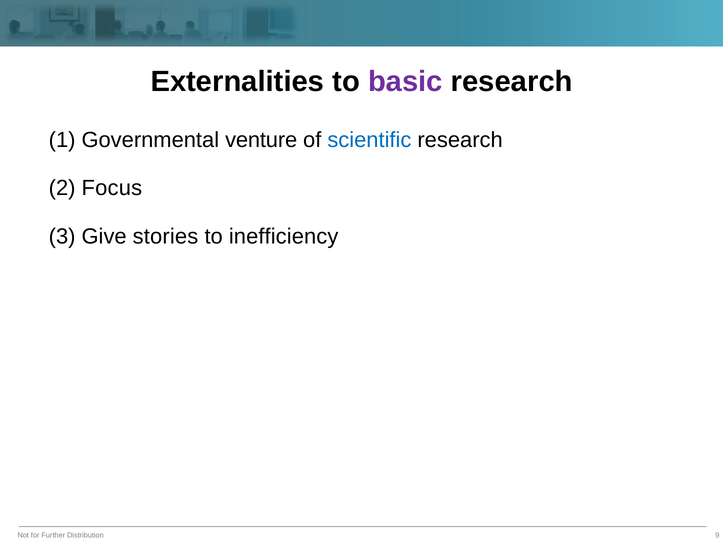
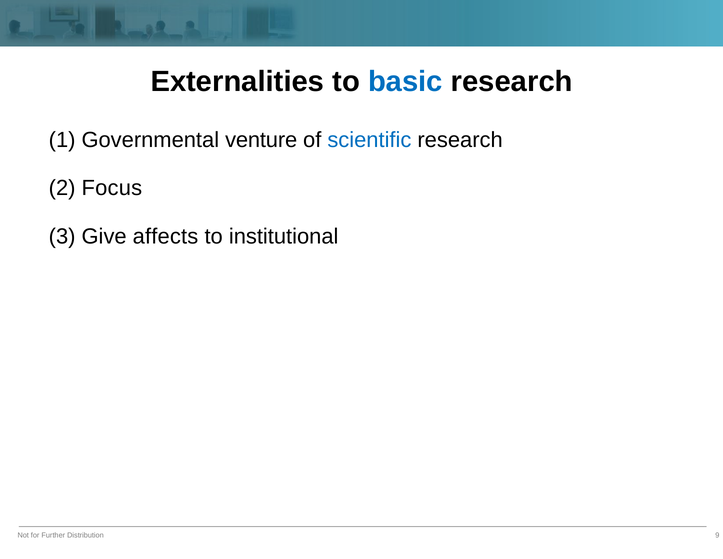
basic colour: purple -> blue (405, 82)
stories: stories -> affects (165, 236)
inefficiency: inefficiency -> institutional (284, 236)
